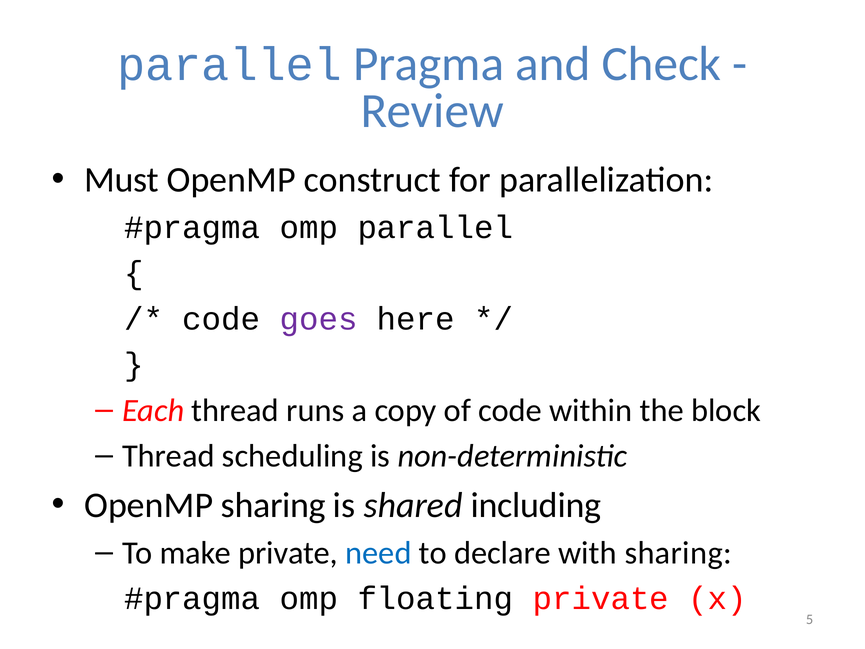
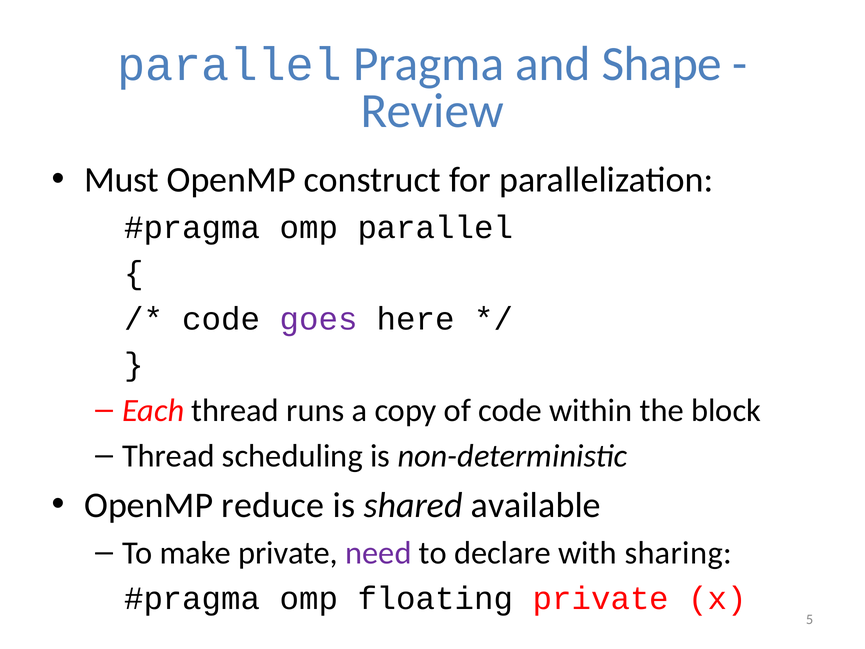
Check: Check -> Shape (662, 64)
OpenMP sharing: sharing -> reduce (273, 505)
including: including -> available (536, 505)
need colour: blue -> purple (378, 553)
